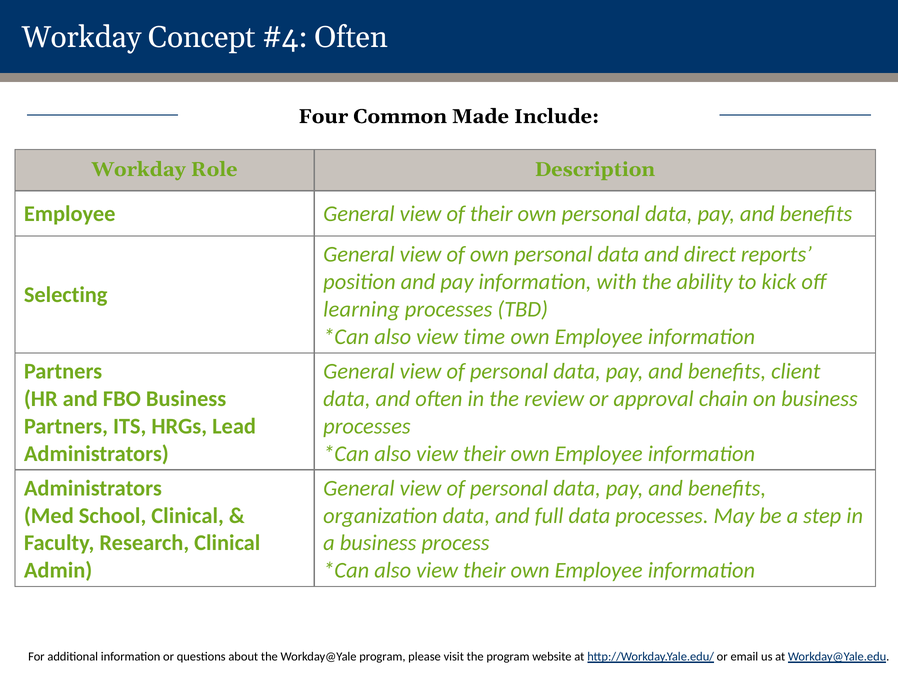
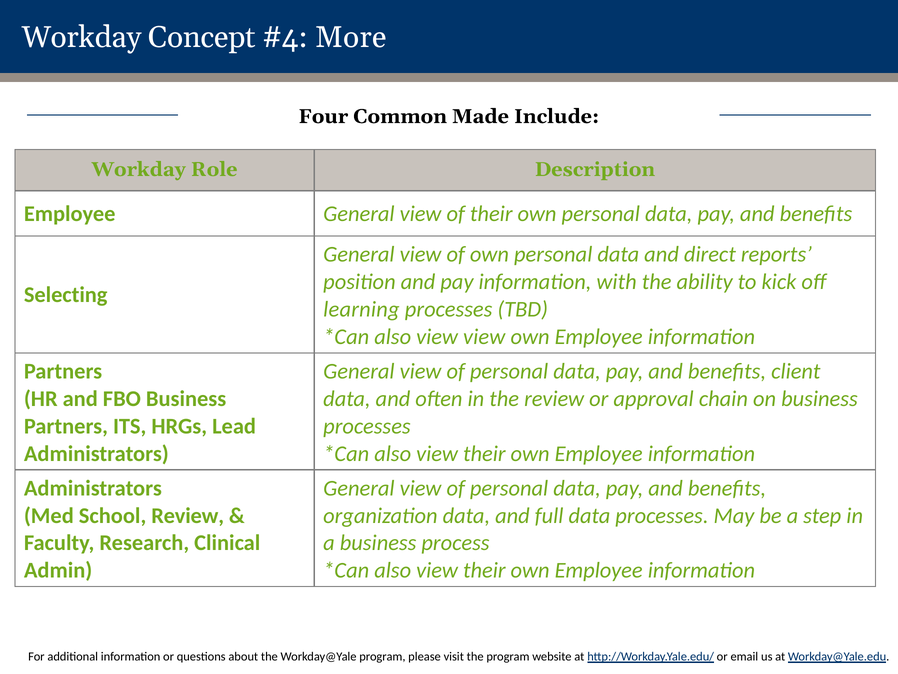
Often: Often -> More (351, 37)
view time: time -> view (484, 336)
School Clinical: Clinical -> Review (188, 515)
